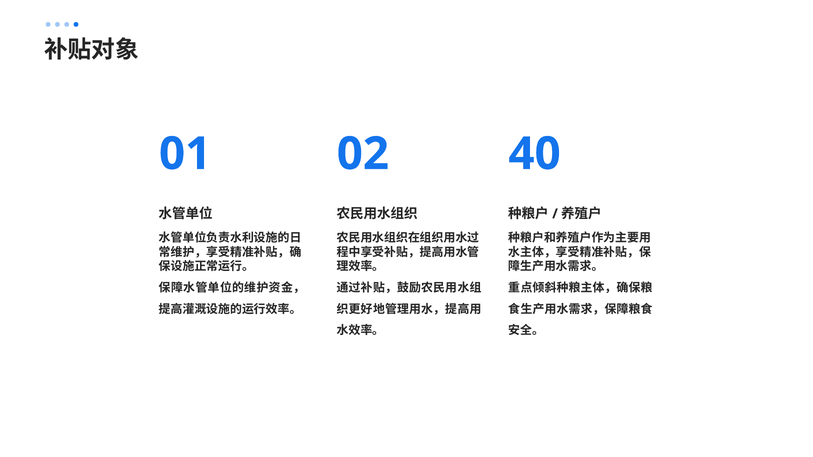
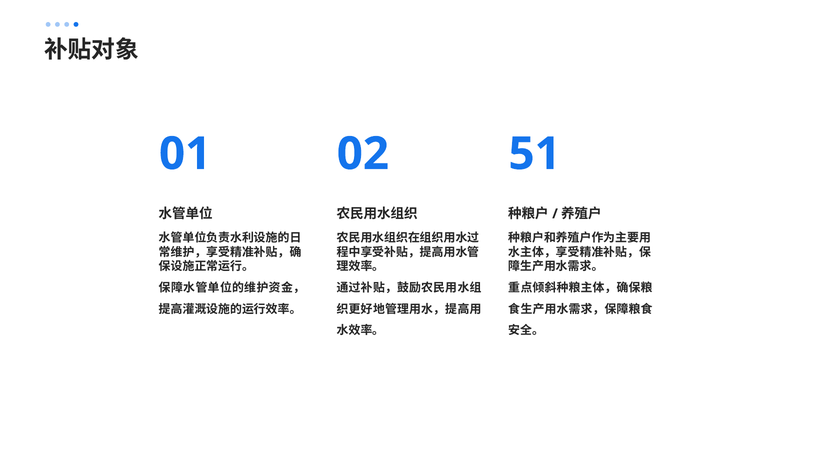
40: 40 -> 51 (535, 154)
